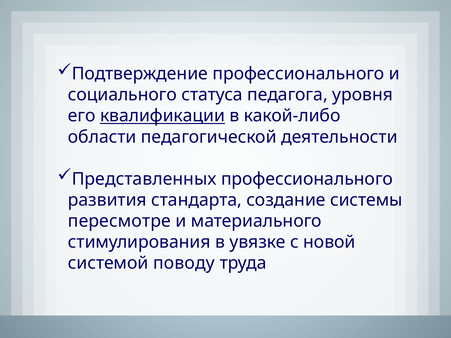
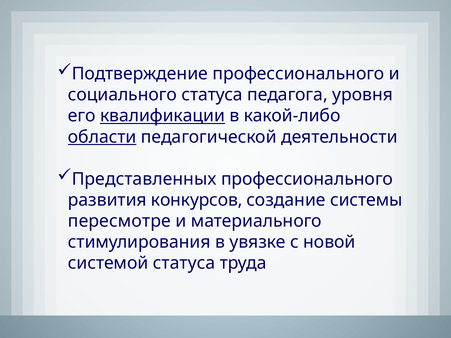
области underline: none -> present (102, 137)
стандарта: стандарта -> конкурсов (197, 200)
системой поводу: поводу -> статуса (184, 263)
